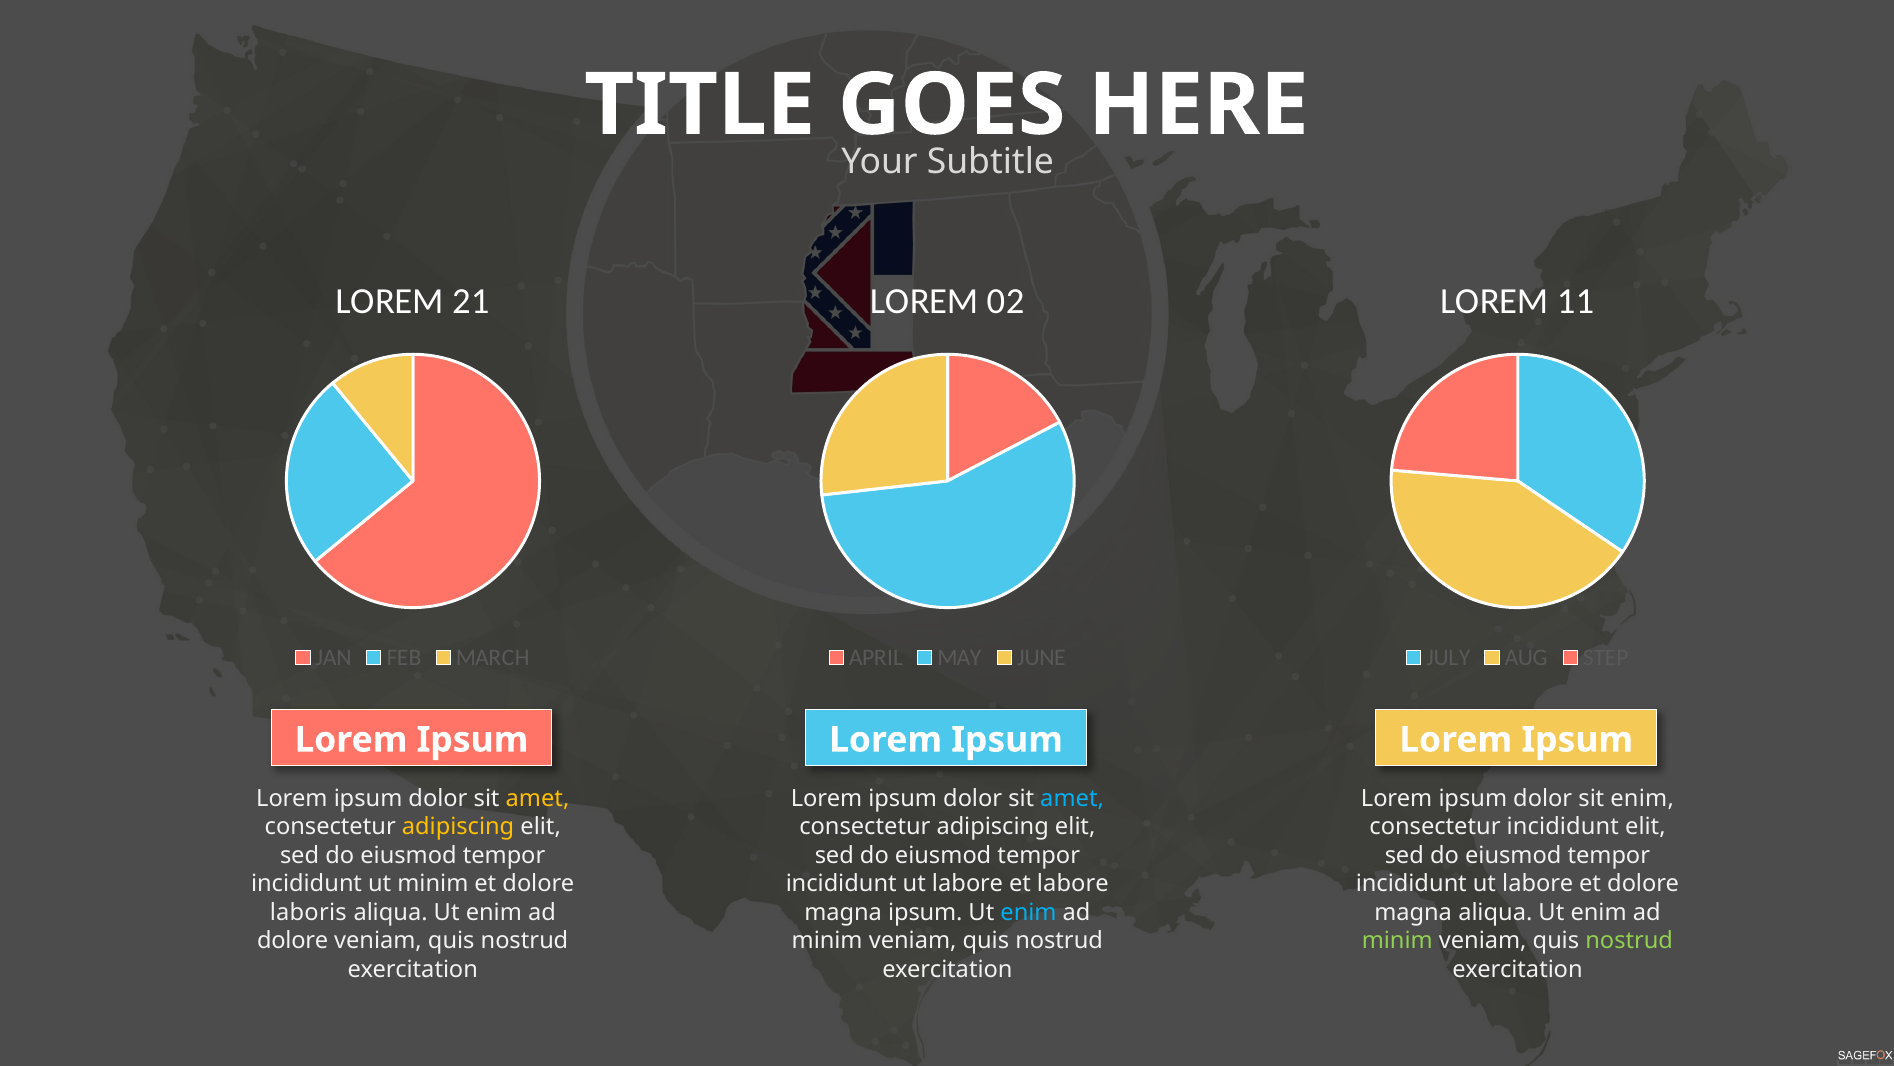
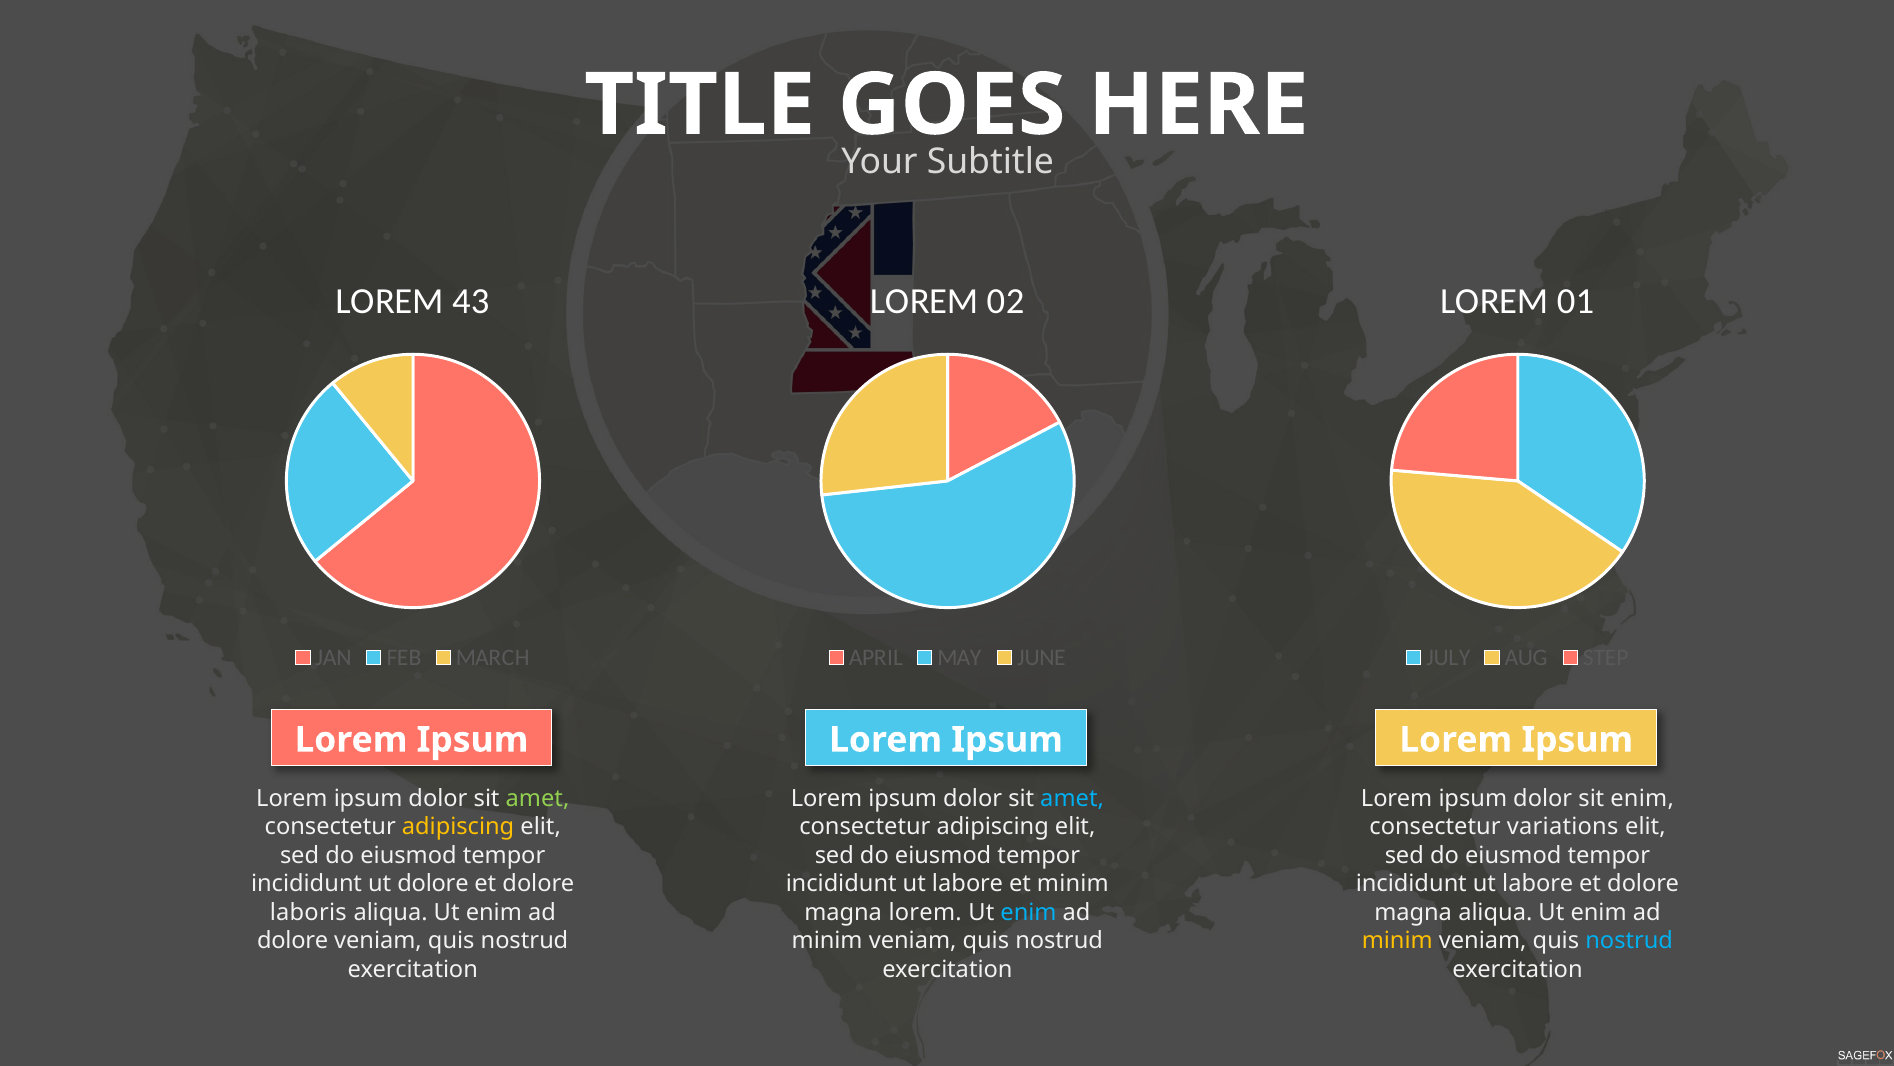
21: 21 -> 43 (471, 301)
11: 11 -> 01 (1576, 301)
amet colour: yellow -> light green (537, 798)
consectetur incididunt: incididunt -> variations (1563, 827)
ut minim: minim -> dolore (433, 883)
et labore: labore -> minim (1073, 883)
magna ipsum: ipsum -> lorem (925, 912)
minim colour: light green -> yellow (1397, 940)
nostrud colour: light green -> light blue (1629, 940)
